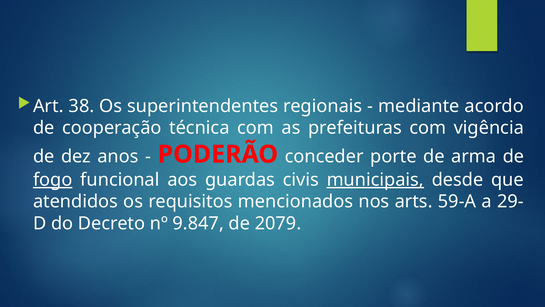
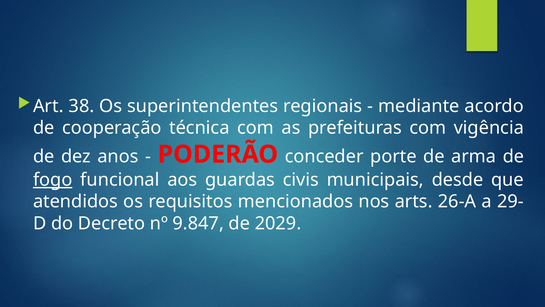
municipais underline: present -> none (375, 180)
59-A: 59-A -> 26-A (457, 201)
2079: 2079 -> 2029 (278, 223)
